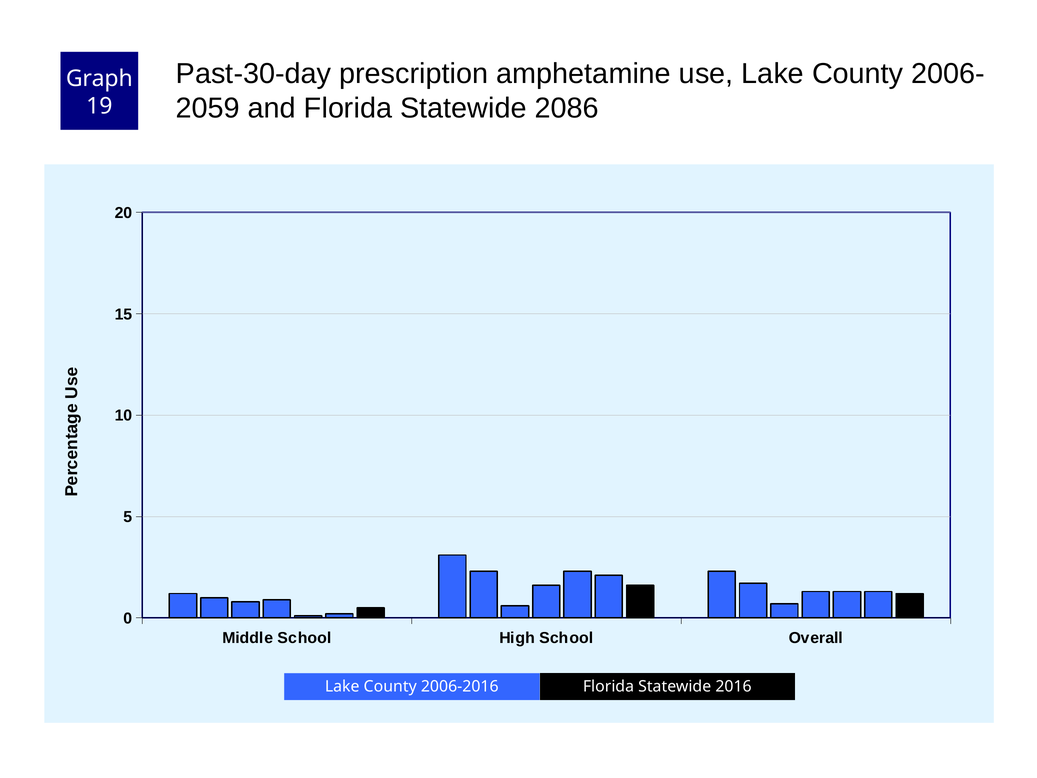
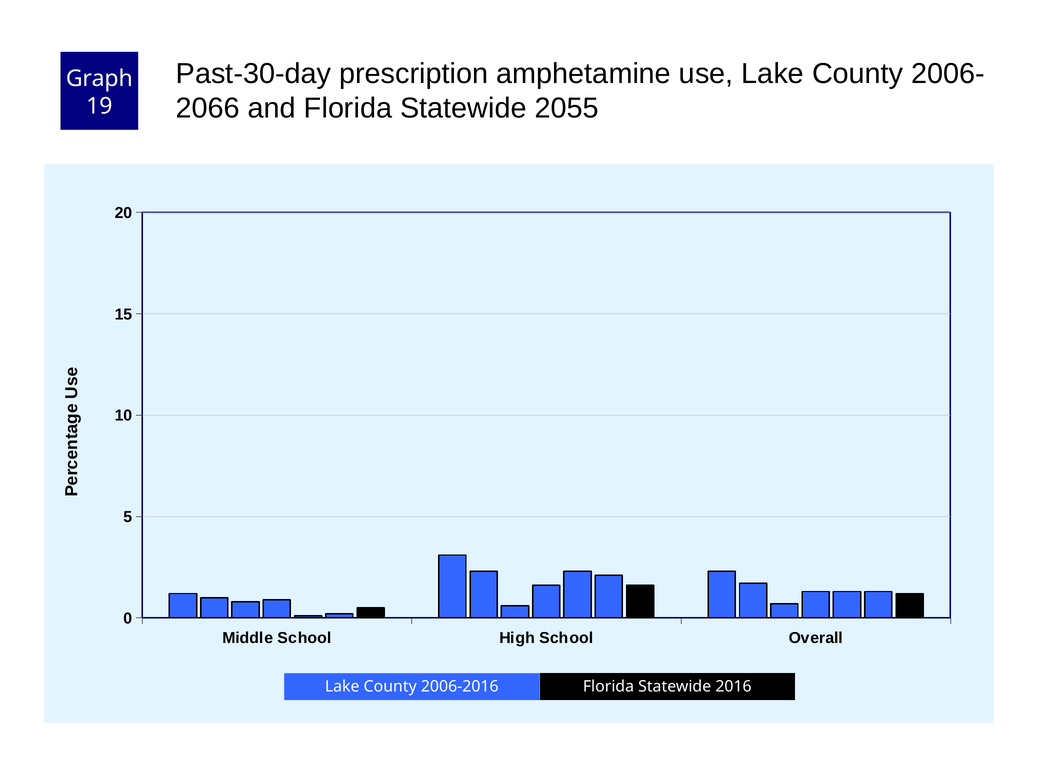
2059: 2059 -> 2066 (208, 108)
2086: 2086 -> 2055 (567, 108)
